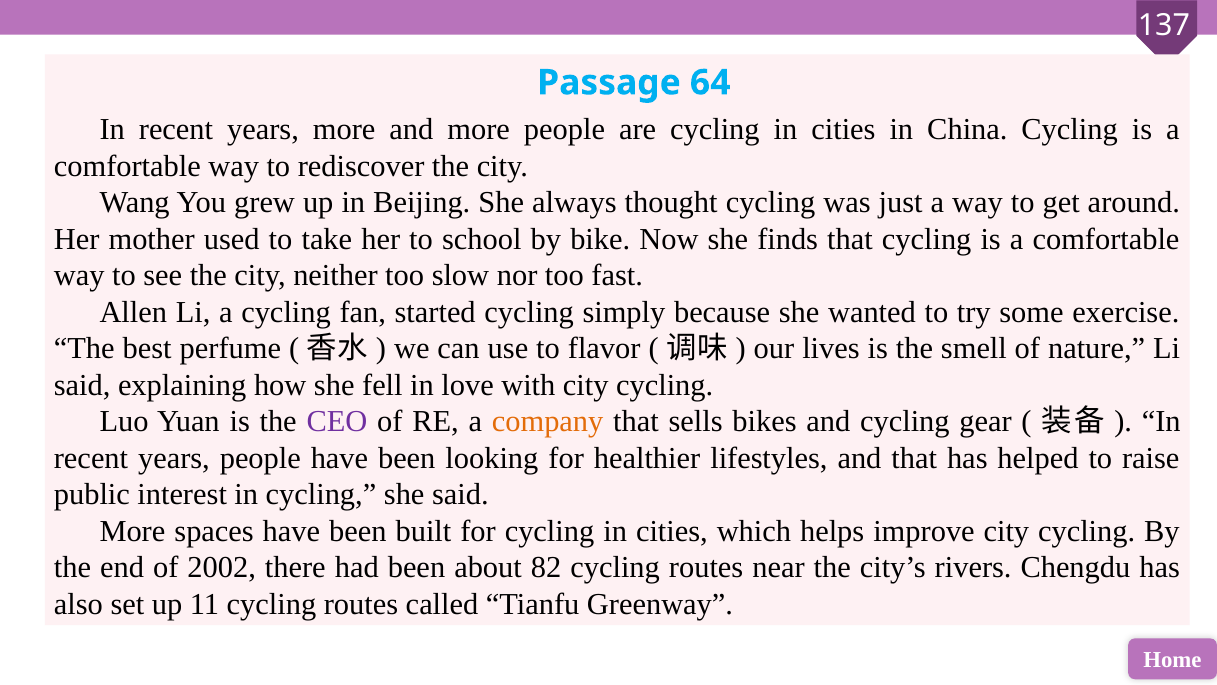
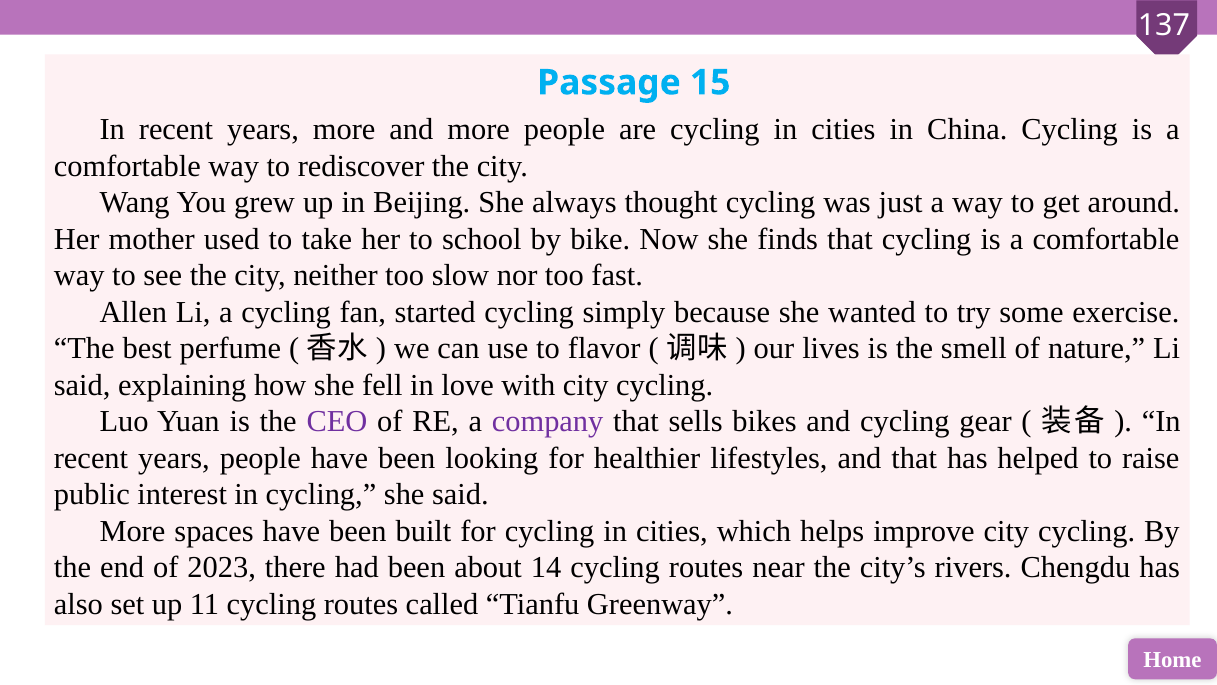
64: 64 -> 15 (710, 83)
company colour: orange -> purple (548, 421)
2002: 2002 -> 2023 (222, 568)
82: 82 -> 14 (546, 568)
